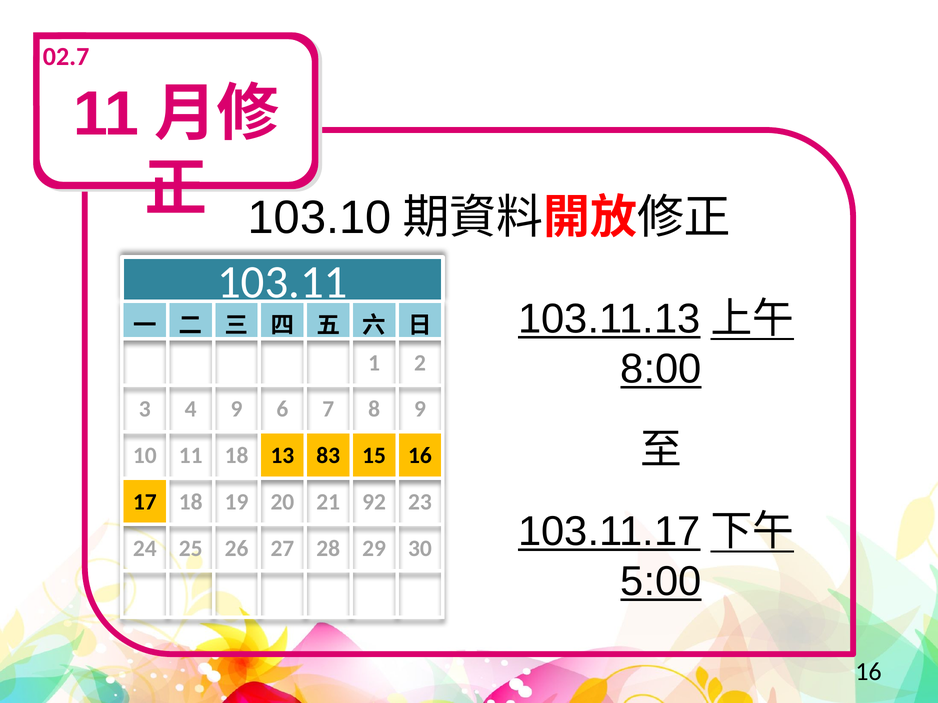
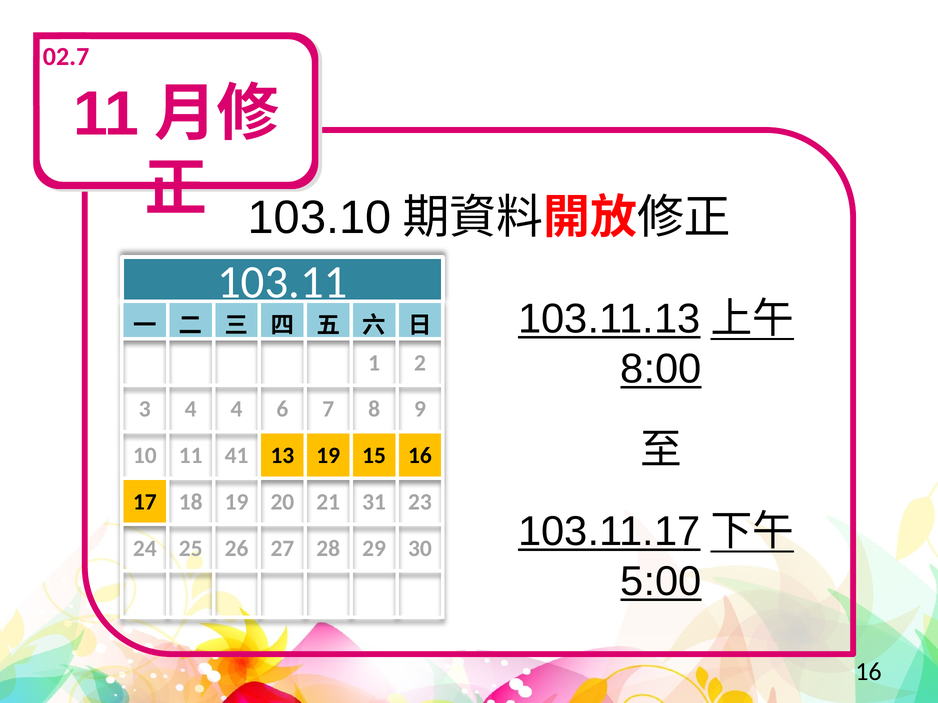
4 9: 9 -> 4 (236, 410)
11 18: 18 -> 41 (237, 456)
13 83: 83 -> 19 (328, 456)
92: 92 -> 31 (374, 502)
